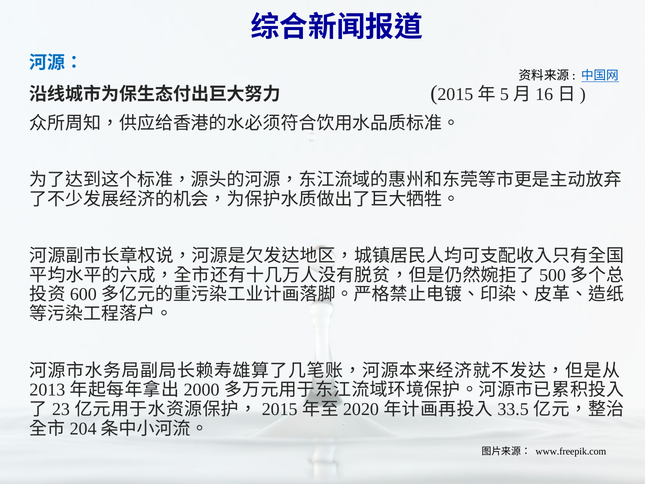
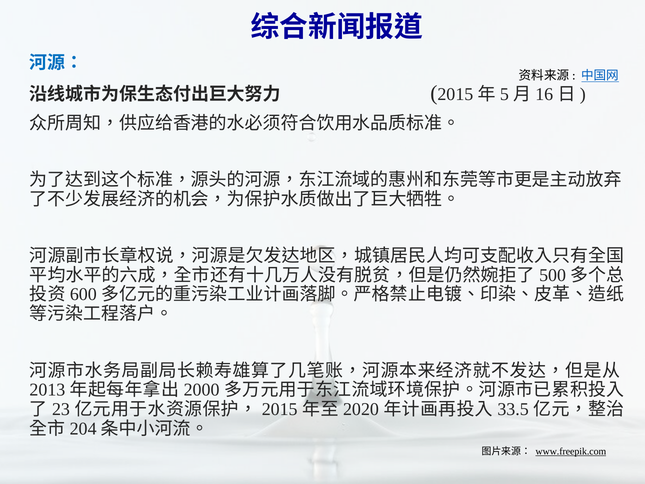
www.freepik.com underline: none -> present (571, 451)
